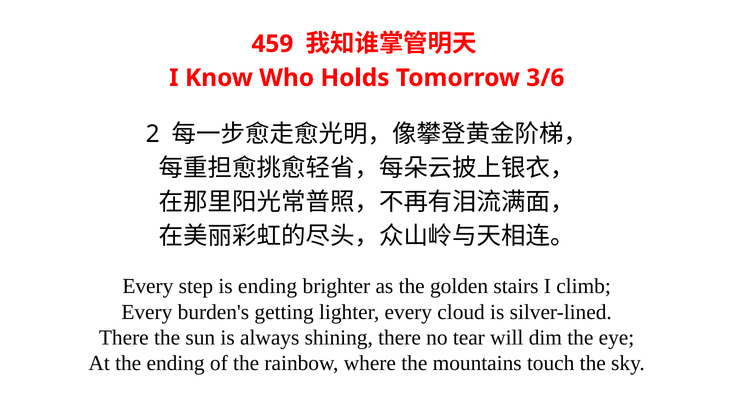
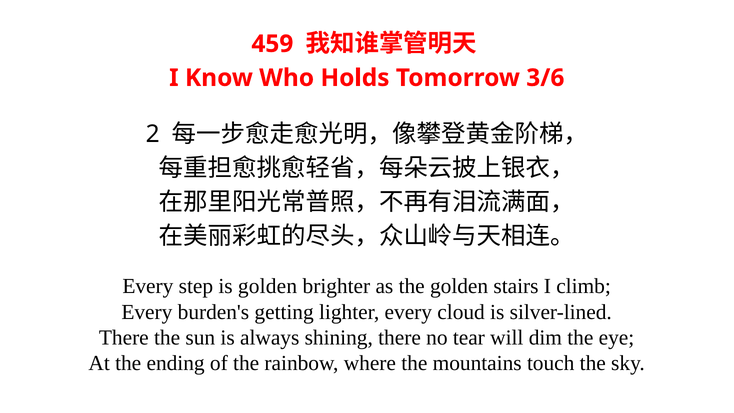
is ending: ending -> golden (268, 286)
